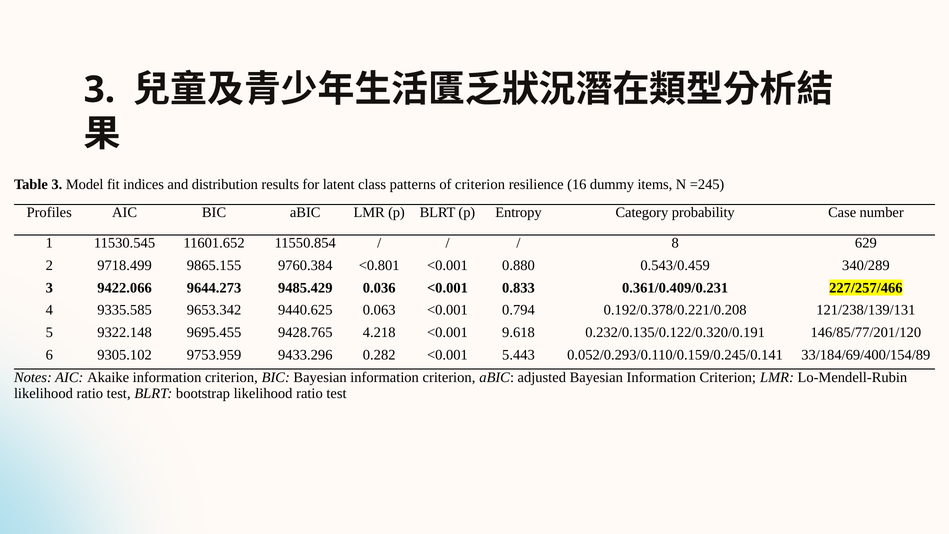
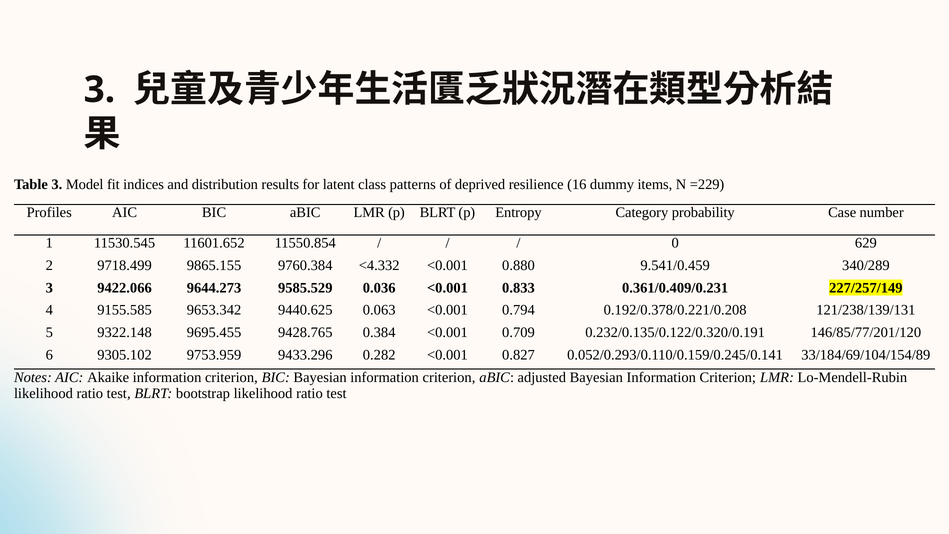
of criterion: criterion -> deprived (480, 185)
=245: =245 -> =229 (707, 185)
8: 8 -> 0 (675, 243)
<0.801: <0.801 -> <4.332 (379, 265)
0.543/0.459: 0.543/0.459 -> 9.541/0.459 (675, 265)
9485.429: 9485.429 -> 9585.529 (305, 288)
227/257/466: 227/257/466 -> 227/257/149 (866, 288)
9335.585: 9335.585 -> 9155.585 (125, 310)
4.218: 4.218 -> 0.384 (379, 332)
9.618: 9.618 -> 0.709 (518, 332)
5.443: 5.443 -> 0.827 (518, 355)
33/184/69/400/154/89: 33/184/69/400/154/89 -> 33/184/69/104/154/89 (866, 355)
